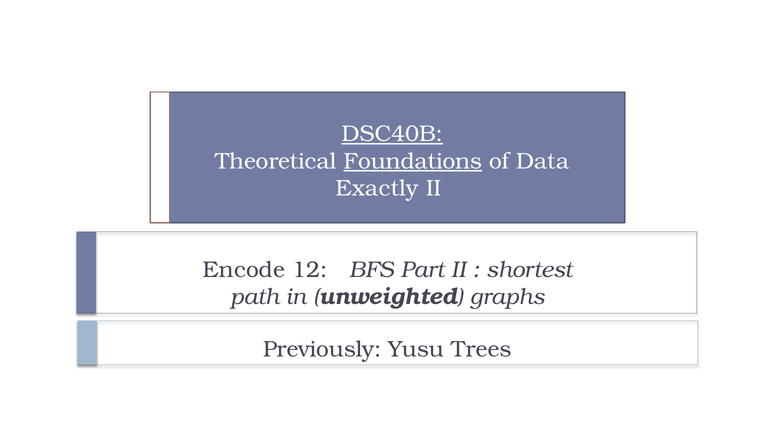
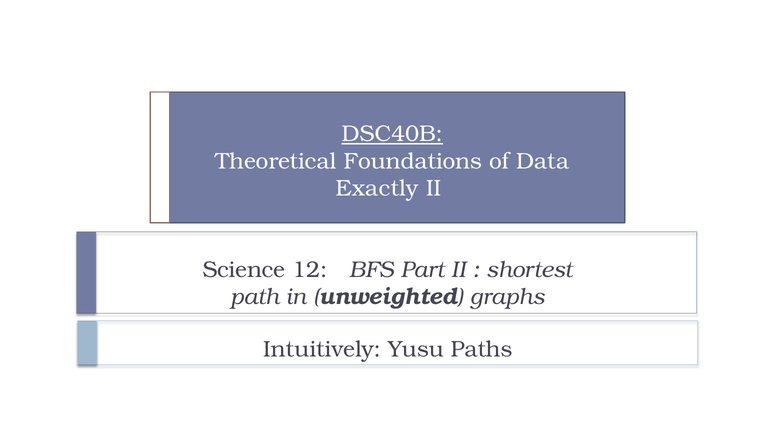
Foundations underline: present -> none (413, 161)
Encode: Encode -> Science (244, 270)
Previously: Previously -> Intuitively (322, 349)
Trees: Trees -> Paths (482, 349)
